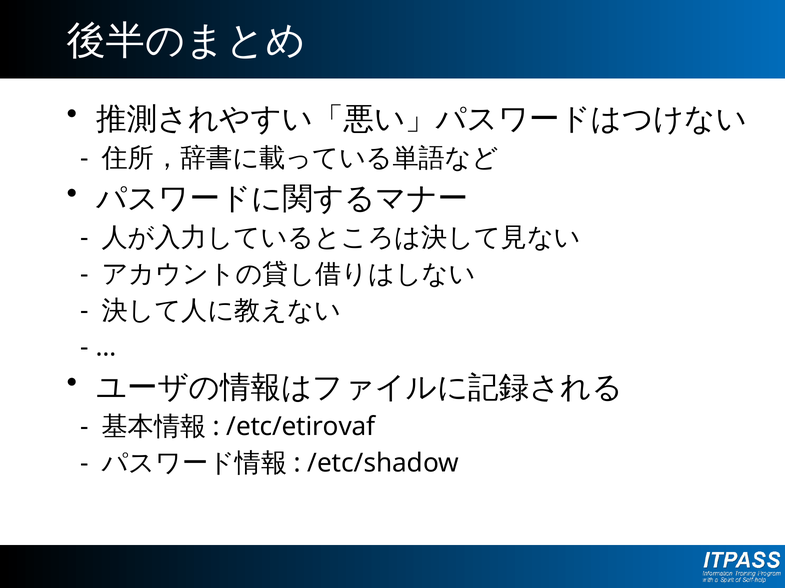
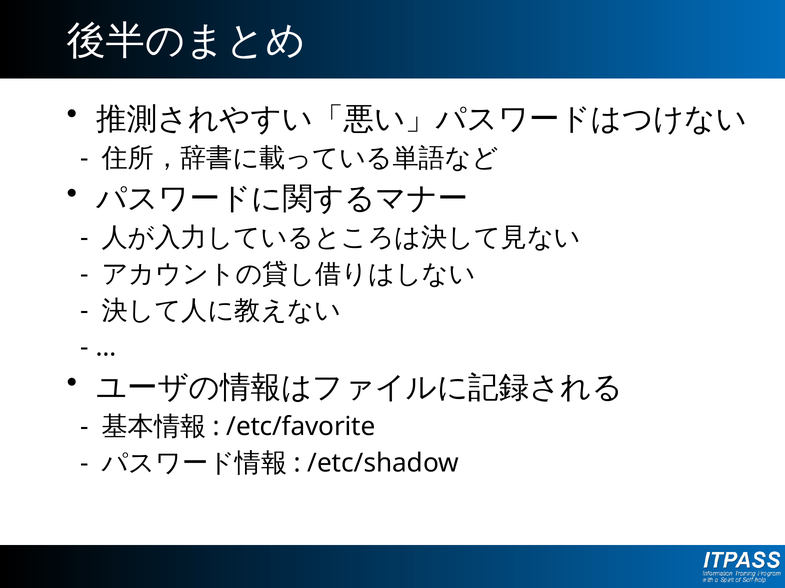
/etc/etirovaf: /etc/etirovaf -> /etc/favorite (301, 427)
